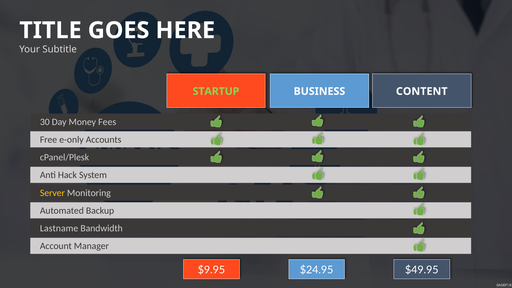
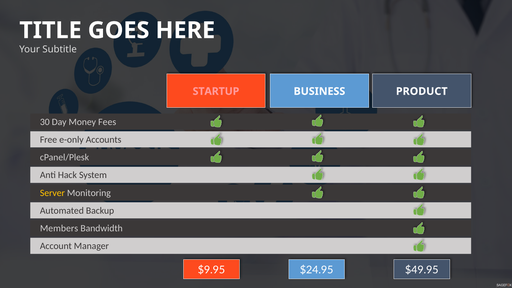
STARTUP colour: light green -> pink (216, 91)
CONTENT: CONTENT -> PRODUCT (422, 91)
Lastname: Lastname -> Members (59, 228)
